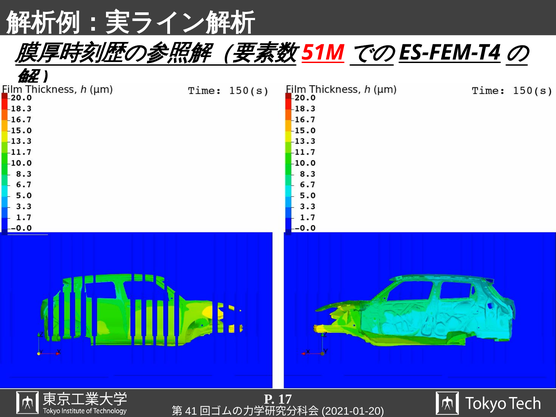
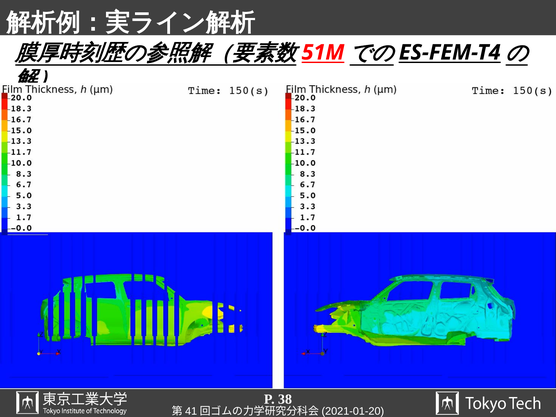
17: 17 -> 38 (285, 399)
